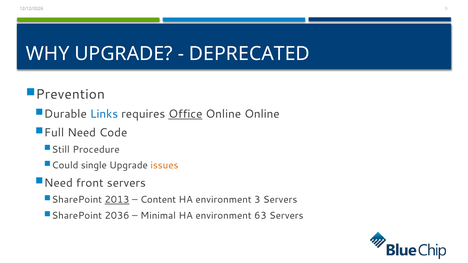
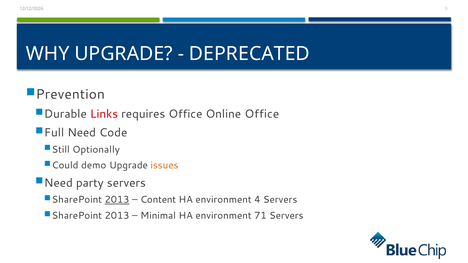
Links colour: blue -> red (104, 114)
Office underline: present -> none (185, 114)
Online Online: Online -> Office (262, 114)
Procedure: Procedure -> Optionally (96, 150)
single: single -> demo (94, 166)
front: front -> party (90, 183)
3: 3 -> 4 (257, 200)
2036: 2036 -> 2013 (117, 216)
63: 63 -> 71 (260, 216)
